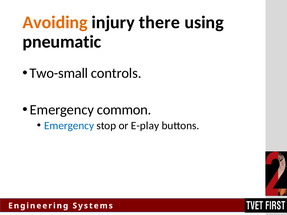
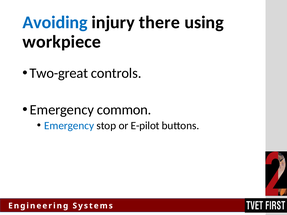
Avoiding colour: orange -> blue (55, 22)
pneumatic: pneumatic -> workpiece (62, 42)
Two-small: Two-small -> Two-great (59, 73)
E-play: E-play -> E-pilot (145, 126)
